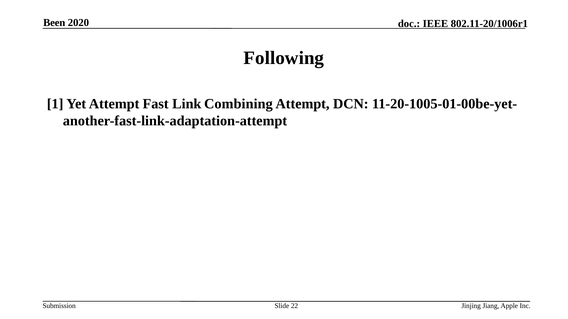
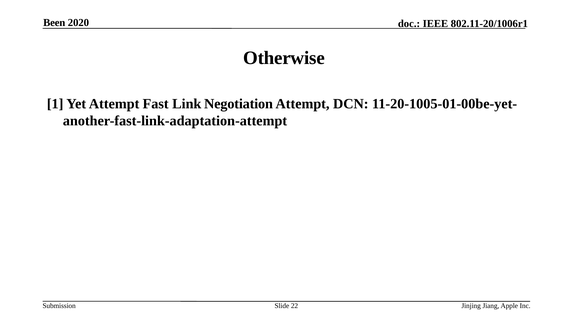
Following: Following -> Otherwise (284, 58)
Combining: Combining -> Negotiation (239, 104)
